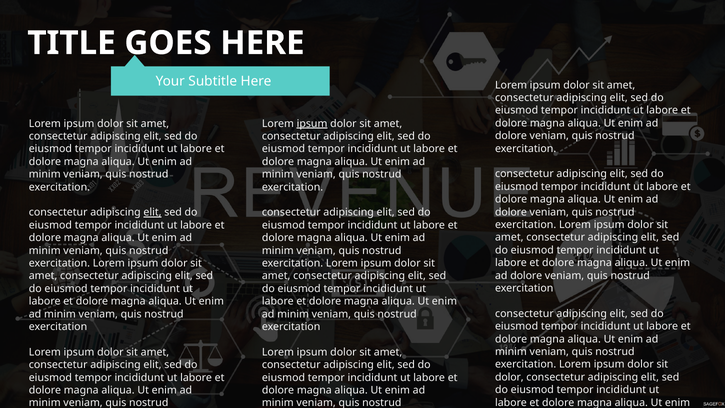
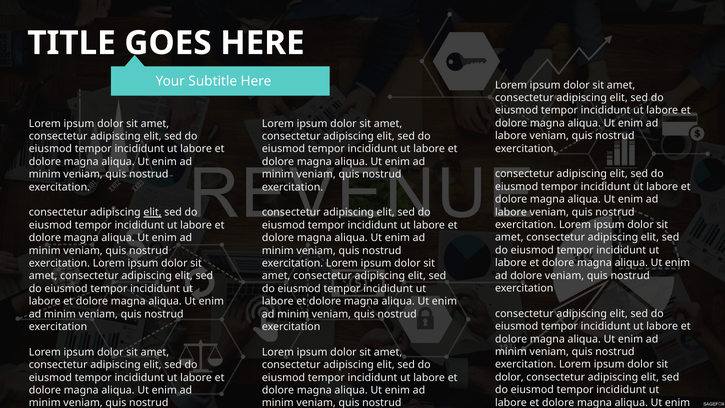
ipsum underline: present -> none (312, 123)
dolore: dolore -> labore (511, 136)
dolore: dolore -> labore (511, 212)
